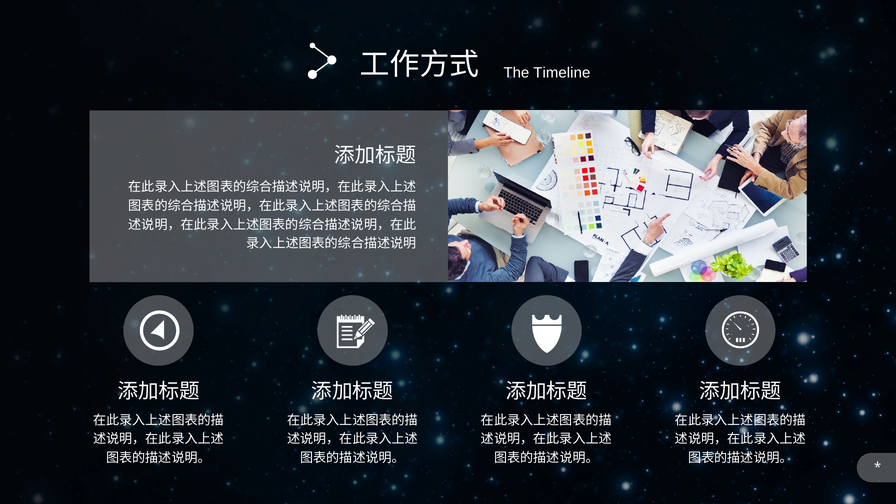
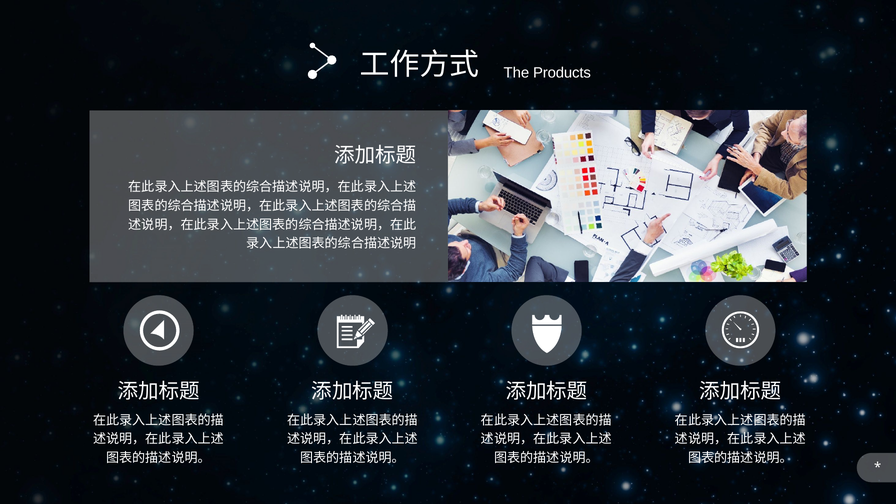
Timeline: Timeline -> Products (562, 73)
